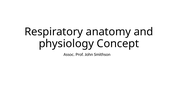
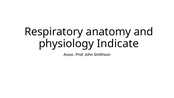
Concept: Concept -> Indicate (118, 43)
